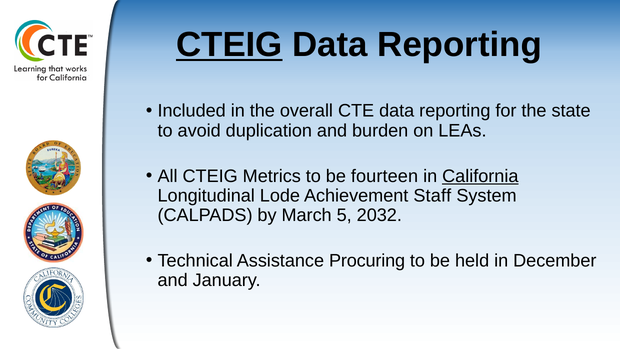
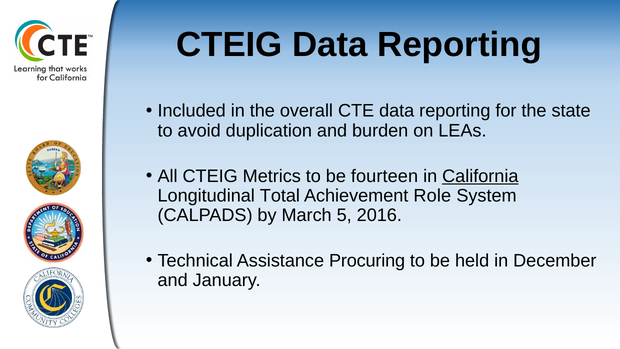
CTEIG underline: present -> none (229, 45)
Lode: Lode -> Total (280, 195)
Staff: Staff -> Role (432, 195)
2032: 2032 -> 2016 (379, 215)
